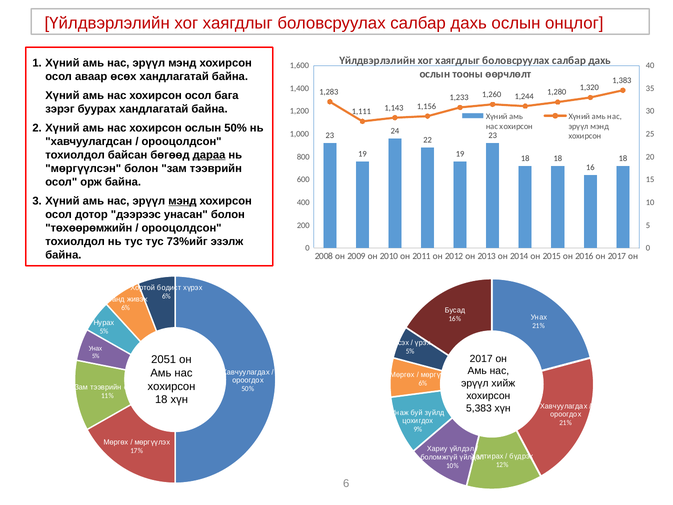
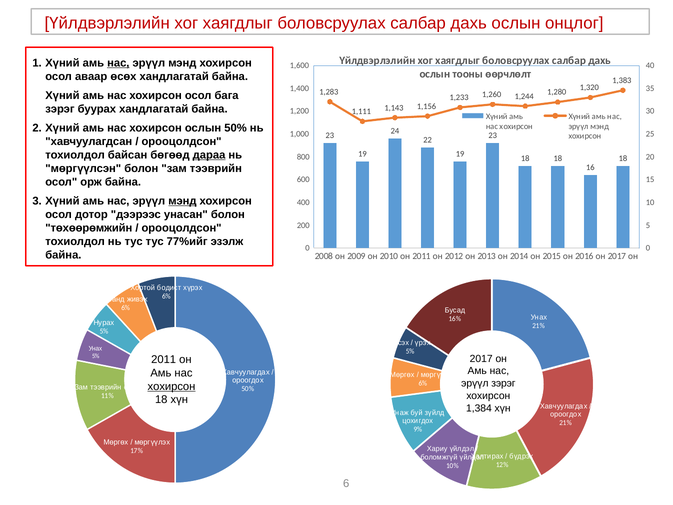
нас underline: none -> present (118, 63)
73%ийг: 73%ийг -> 77%ийг (187, 241)
2051: 2051 -> 2011 (164, 359)
эрүүл хийж: хийж -> зэрэг (503, 383)
хохирсон underline: none -> present (171, 386)
5,383: 5,383 -> 1,384 (479, 408)
